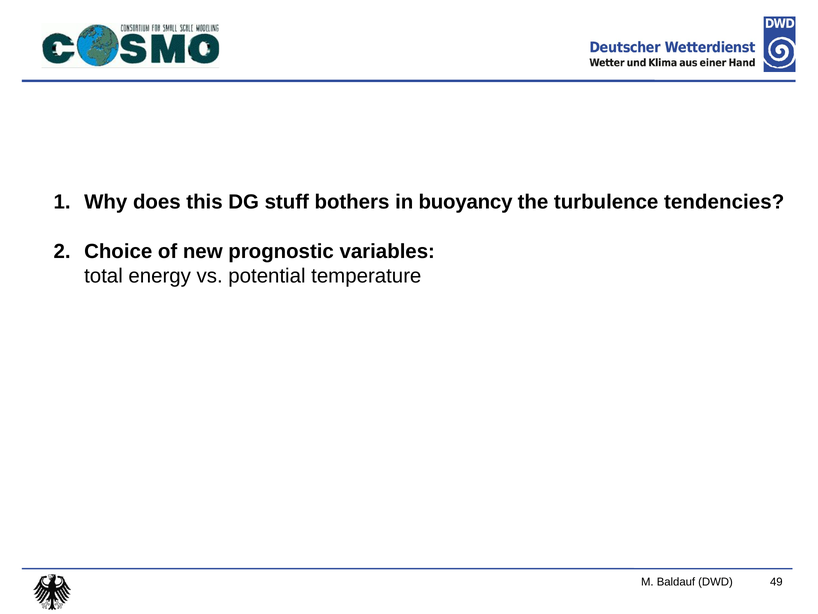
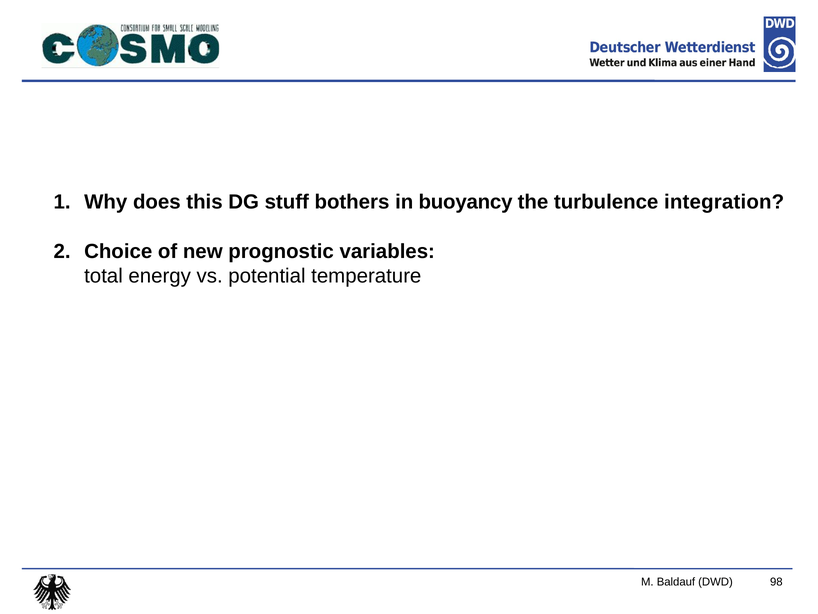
tendencies: tendencies -> integration (724, 202)
49: 49 -> 98 (776, 581)
